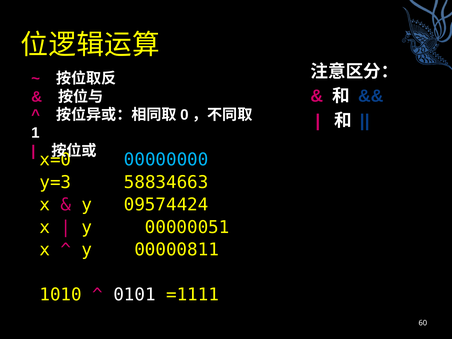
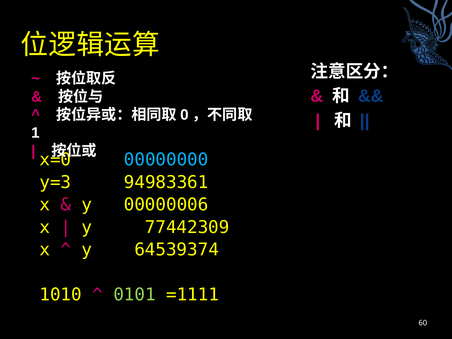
58834663: 58834663 -> 94983361 (166, 182)
09574424: 09574424 -> 00000006 (166, 205)
00000051: 00000051 -> 77442309 (187, 227)
00000811: 00000811 -> 64539374 (177, 250)
0101 colour: white -> light green (135, 295)
